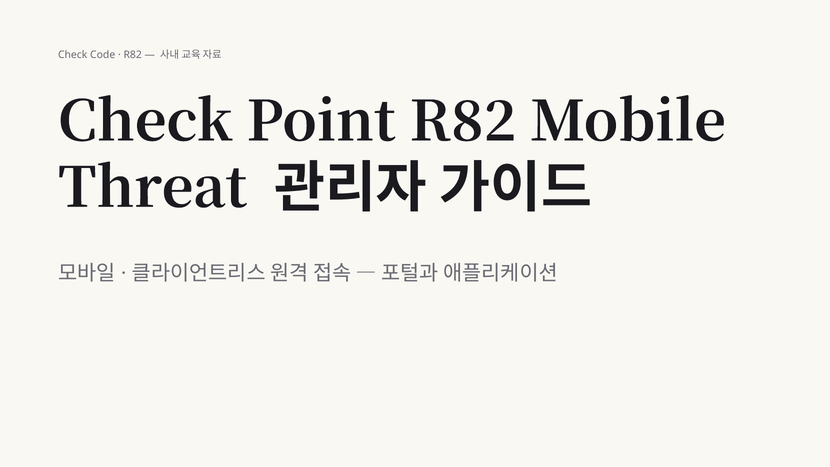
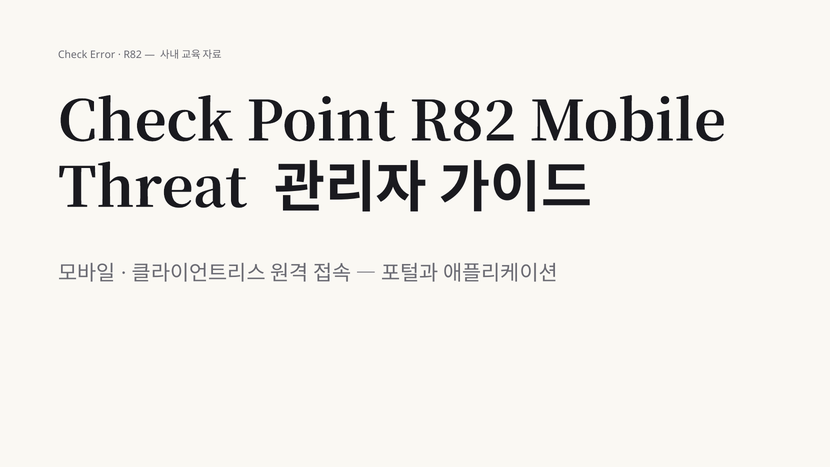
Code: Code -> Error (103, 55)
